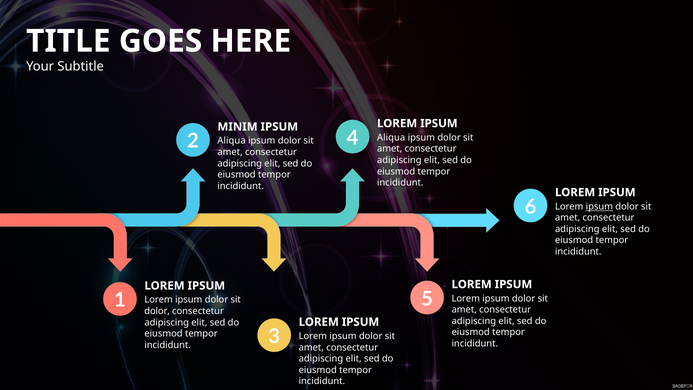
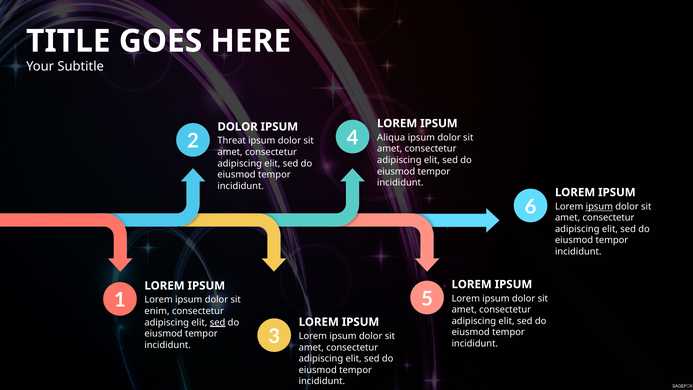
MINIM: MINIM -> DOLOR (238, 127)
Aliqua: Aliqua -> Threat (232, 141)
dolor: dolor -> enim (157, 311)
sed underline: none -> present (218, 322)
